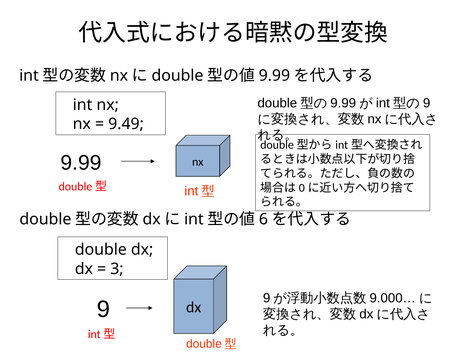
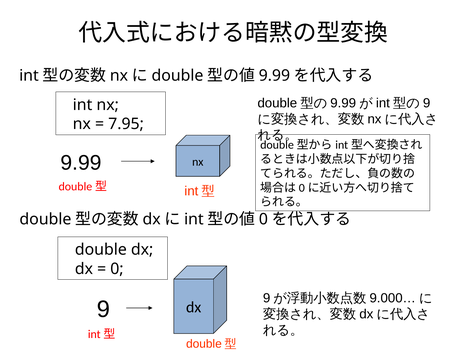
9.49: 9.49 -> 7.95 (126, 124)
6: 6 -> 0 (263, 219)
3: 3 -> 0 (117, 269)
